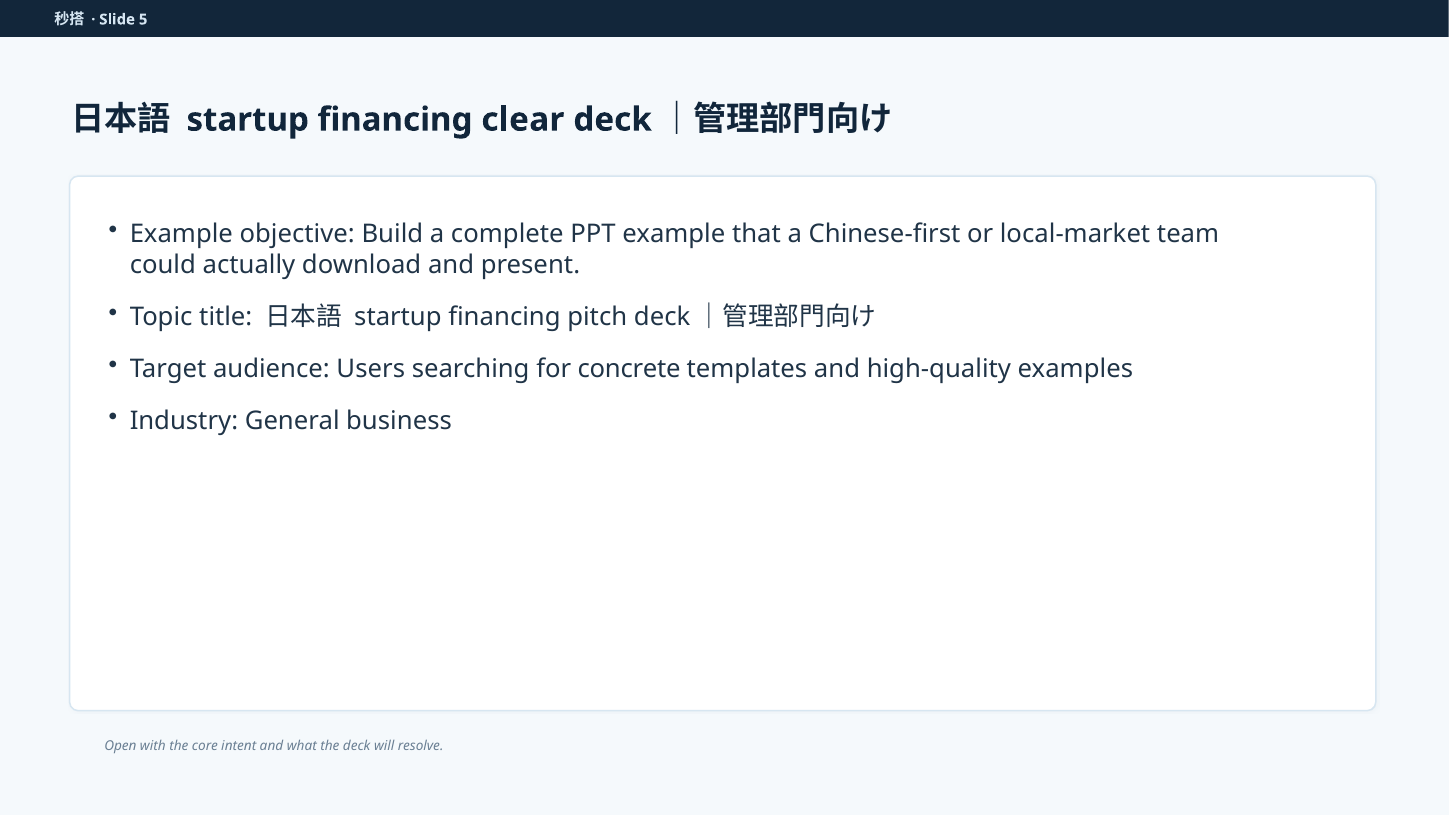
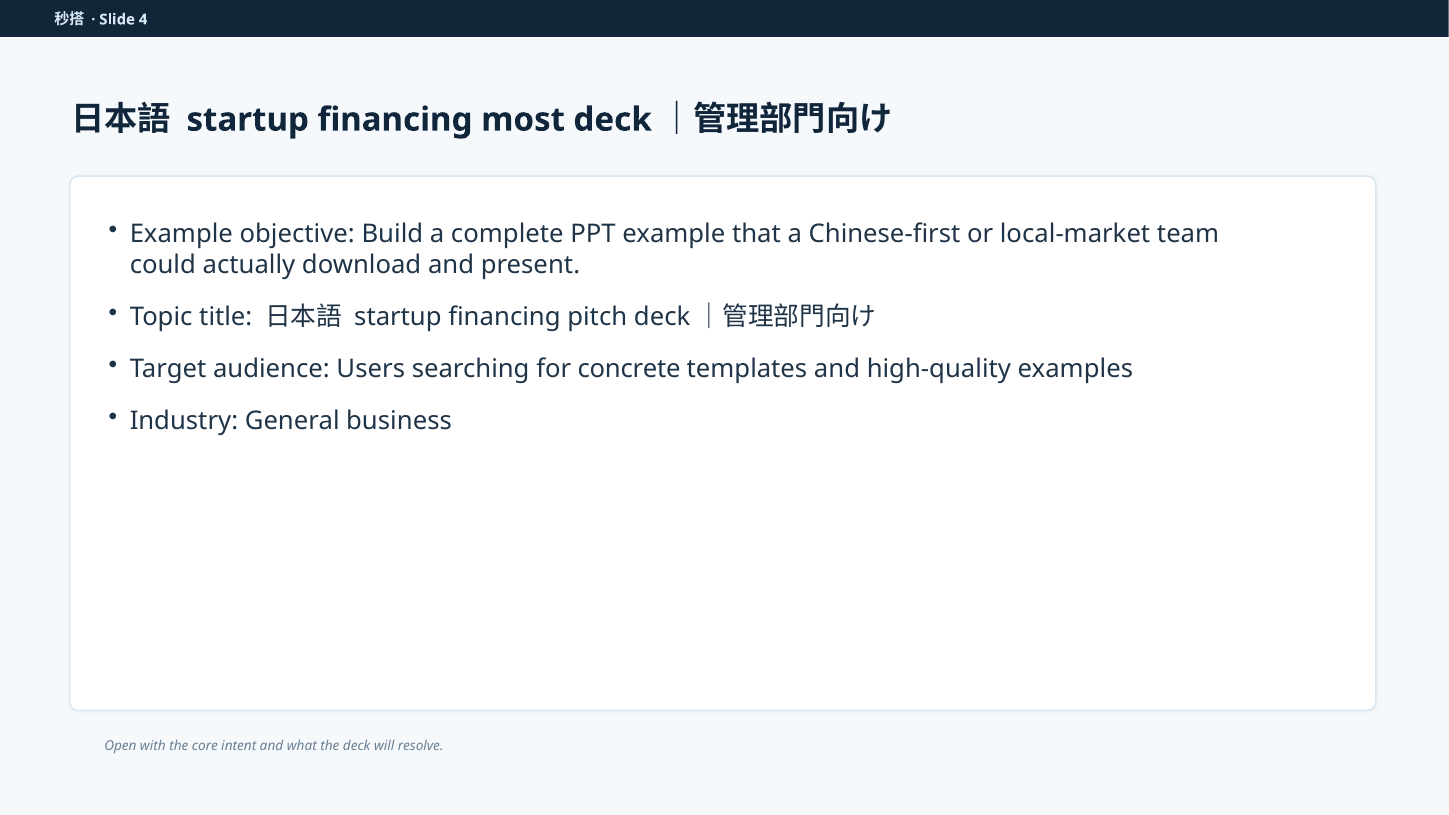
5: 5 -> 4 (143, 19)
clear: clear -> most (523, 120)
